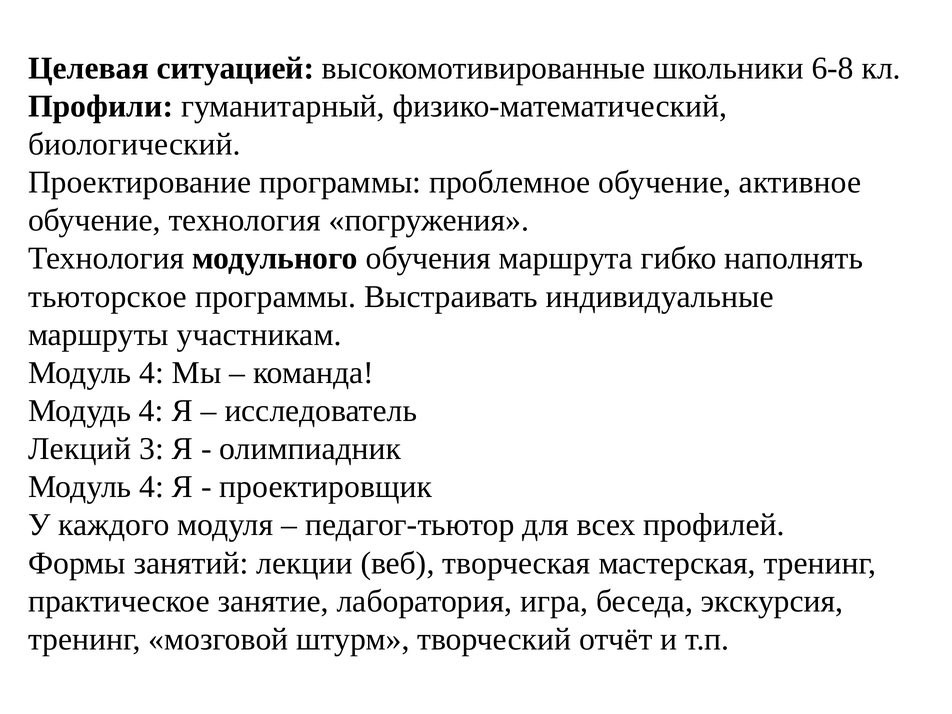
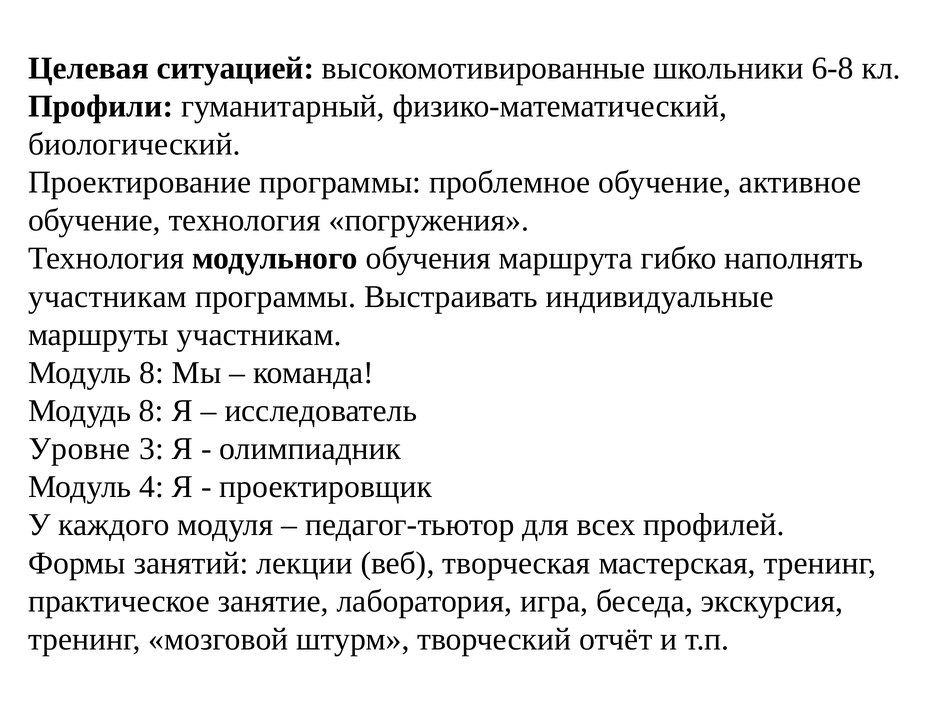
тьюторское: тьюторское -> участникам (108, 297)
4: 4 -> 8 (152, 373)
Модудь 4: 4 -> 8 (151, 411)
Лекций: Лекций -> Уровне (80, 449)
